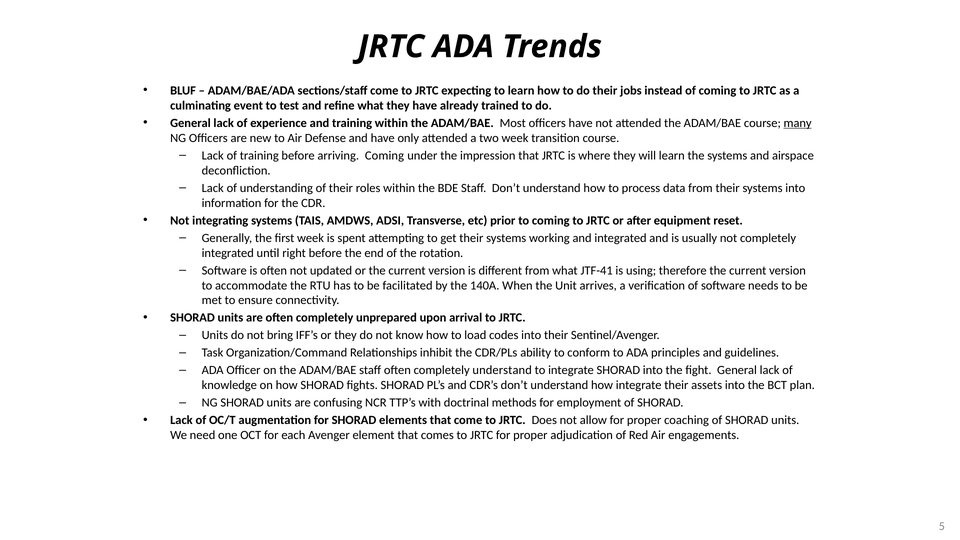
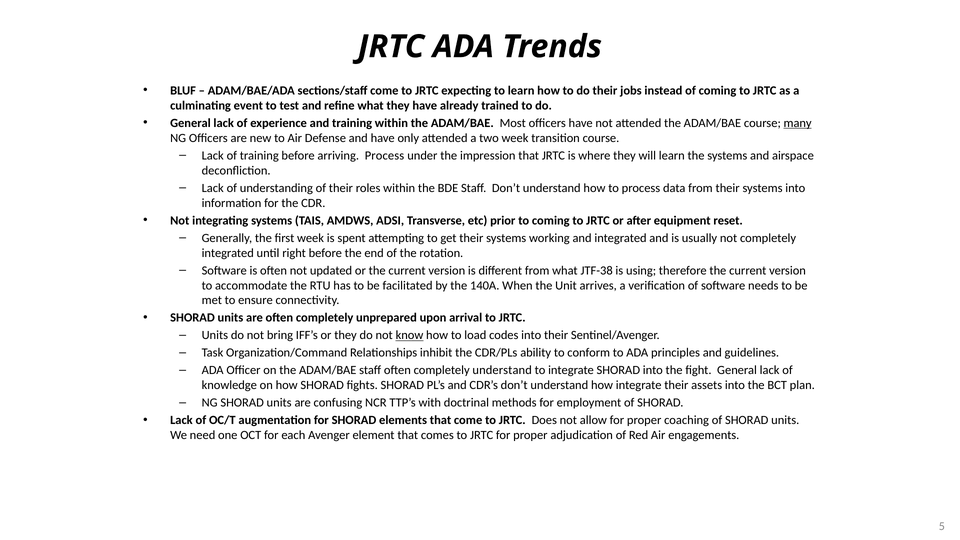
arriving Coming: Coming -> Process (384, 155)
JTF-41: JTF-41 -> JTF-38 (597, 270)
know underline: none -> present (409, 335)
